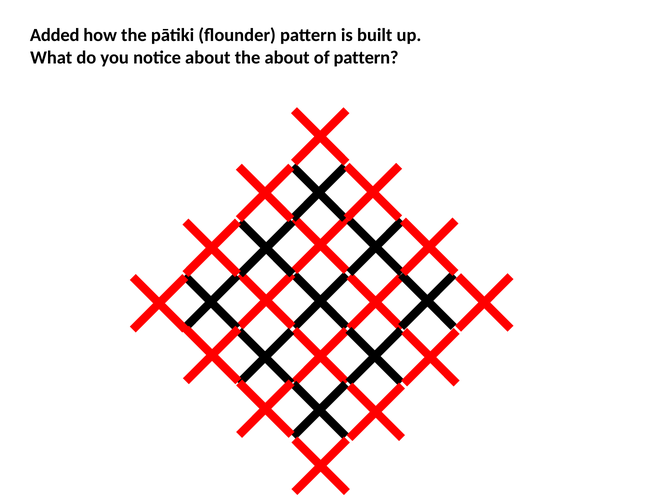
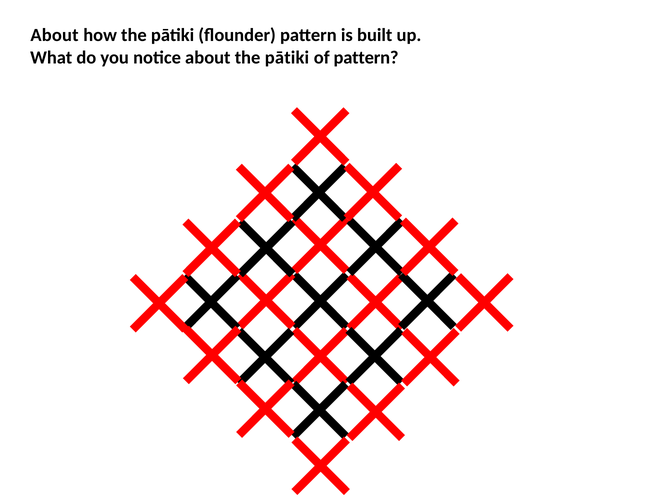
Added: Added -> About (54, 35)
about the about: about -> pātiki (287, 57)
